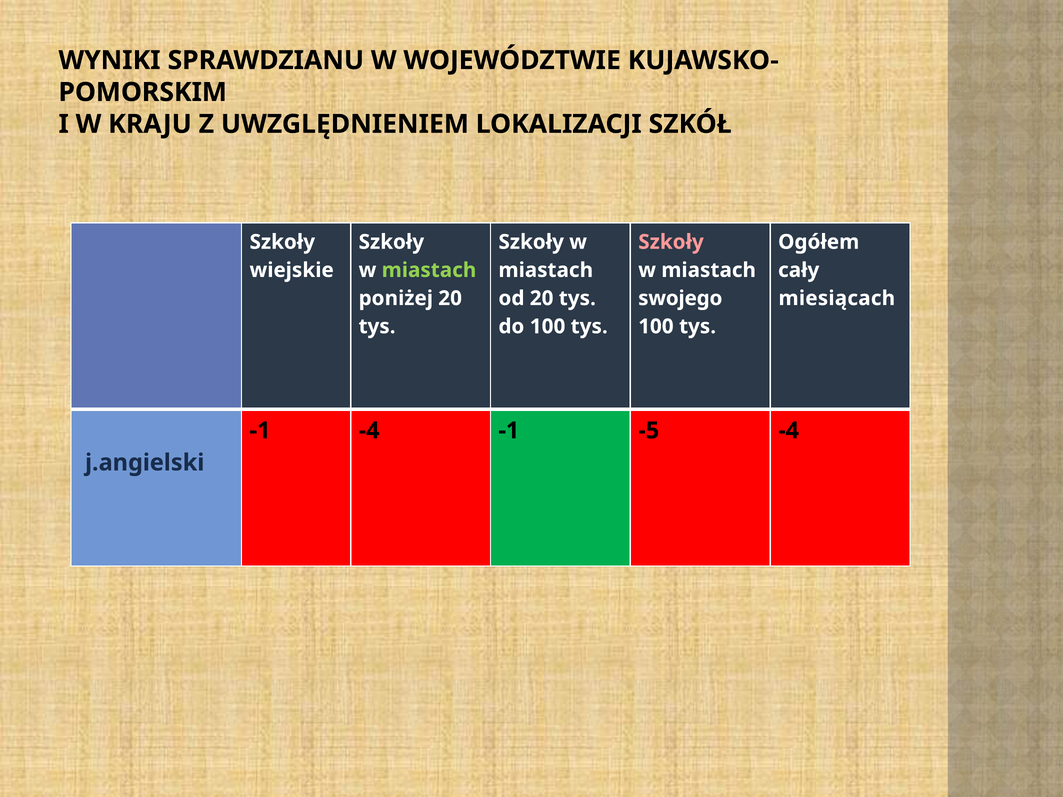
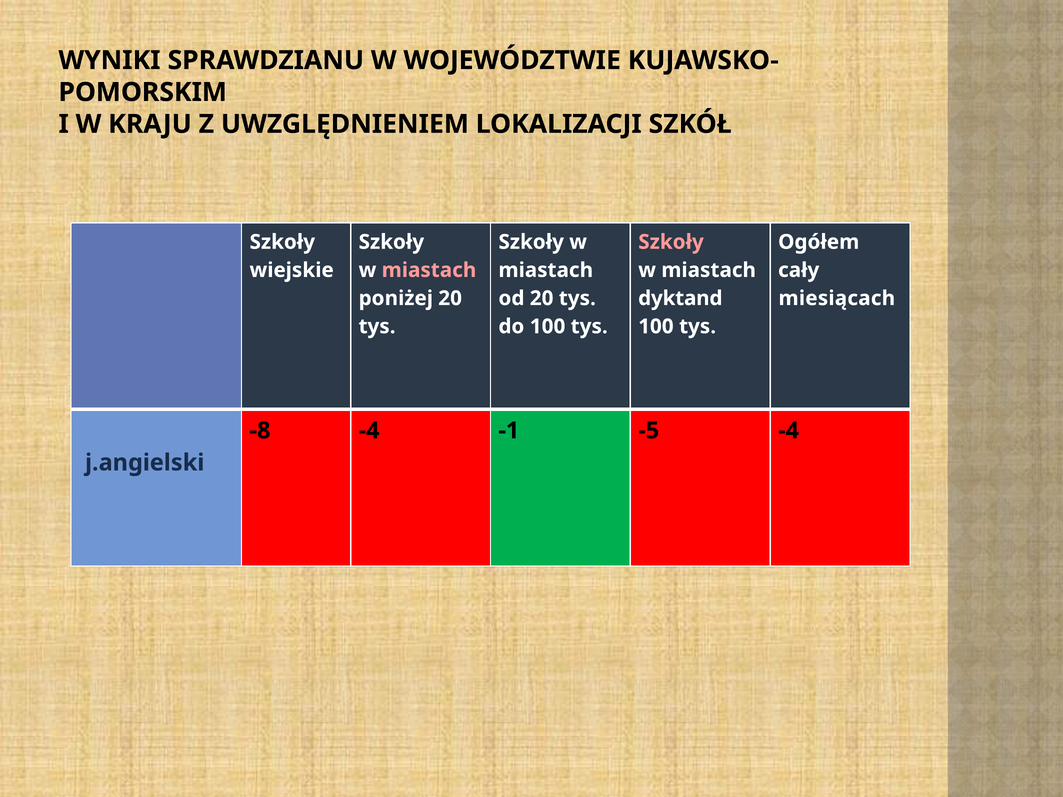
miastach colour: light green -> pink (429, 270)
swojego: swojego -> dyktand (680, 298)
-1: -1 -> -8 (260, 431)
